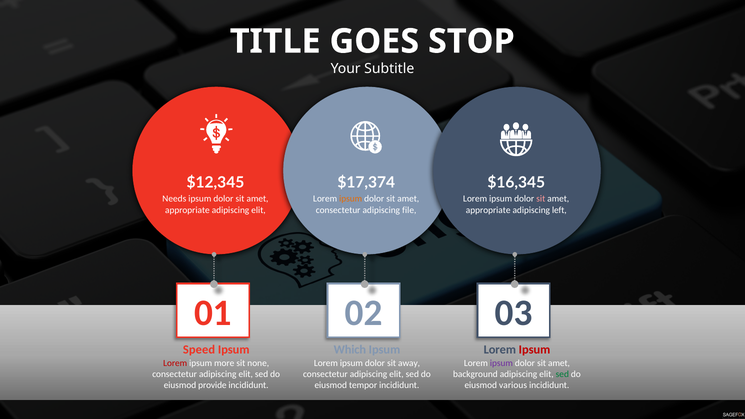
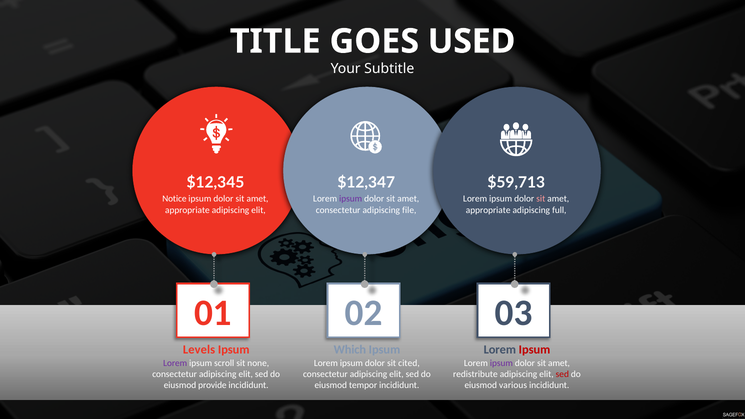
STOP: STOP -> USED (472, 41)
$17,374: $17,374 -> $12,347 (366, 183)
$16,345: $16,345 -> $59,713 (516, 183)
Needs: Needs -> Notice (174, 199)
ipsum colour: orange -> purple (351, 199)
left: left -> full (559, 210)
Speed: Speed -> Levels (199, 349)
Lorem colour: red -> purple (175, 363)
more: more -> scroll (224, 363)
away: away -> cited (409, 363)
background: background -> redistribute (475, 374)
sed colour: green -> red (562, 374)
